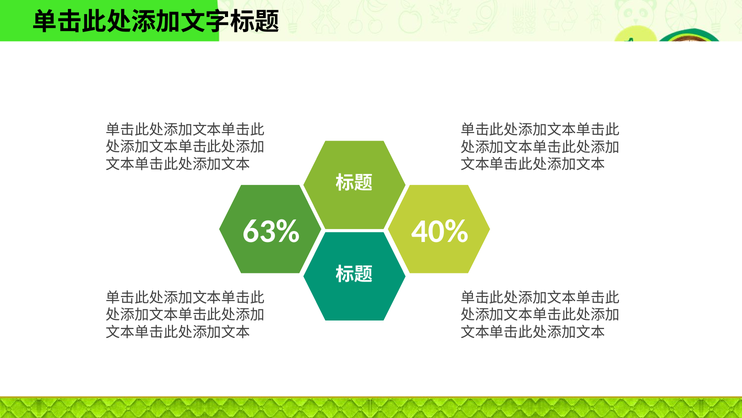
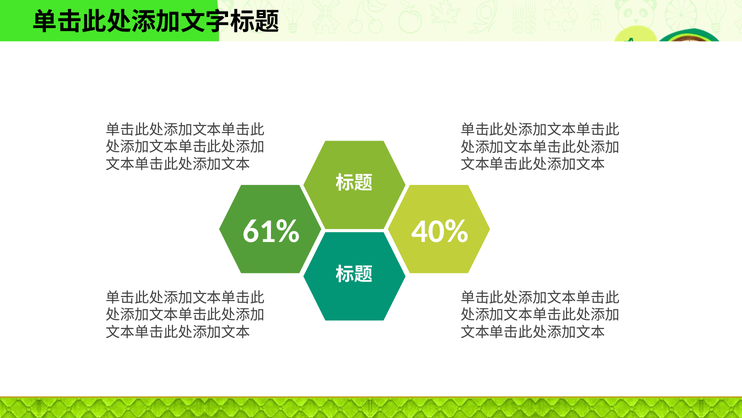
63%: 63% -> 61% (271, 231)
